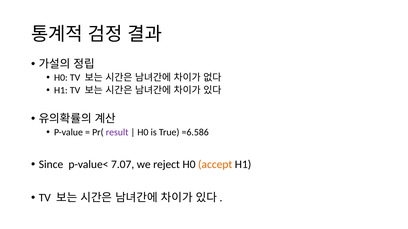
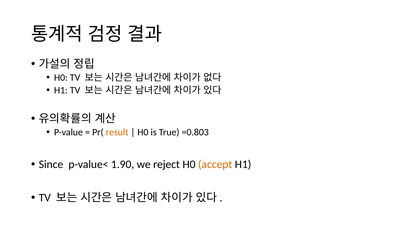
result colour: purple -> orange (117, 133)
=6.586: =6.586 -> =0.803 (195, 133)
7.07: 7.07 -> 1.90 (123, 165)
